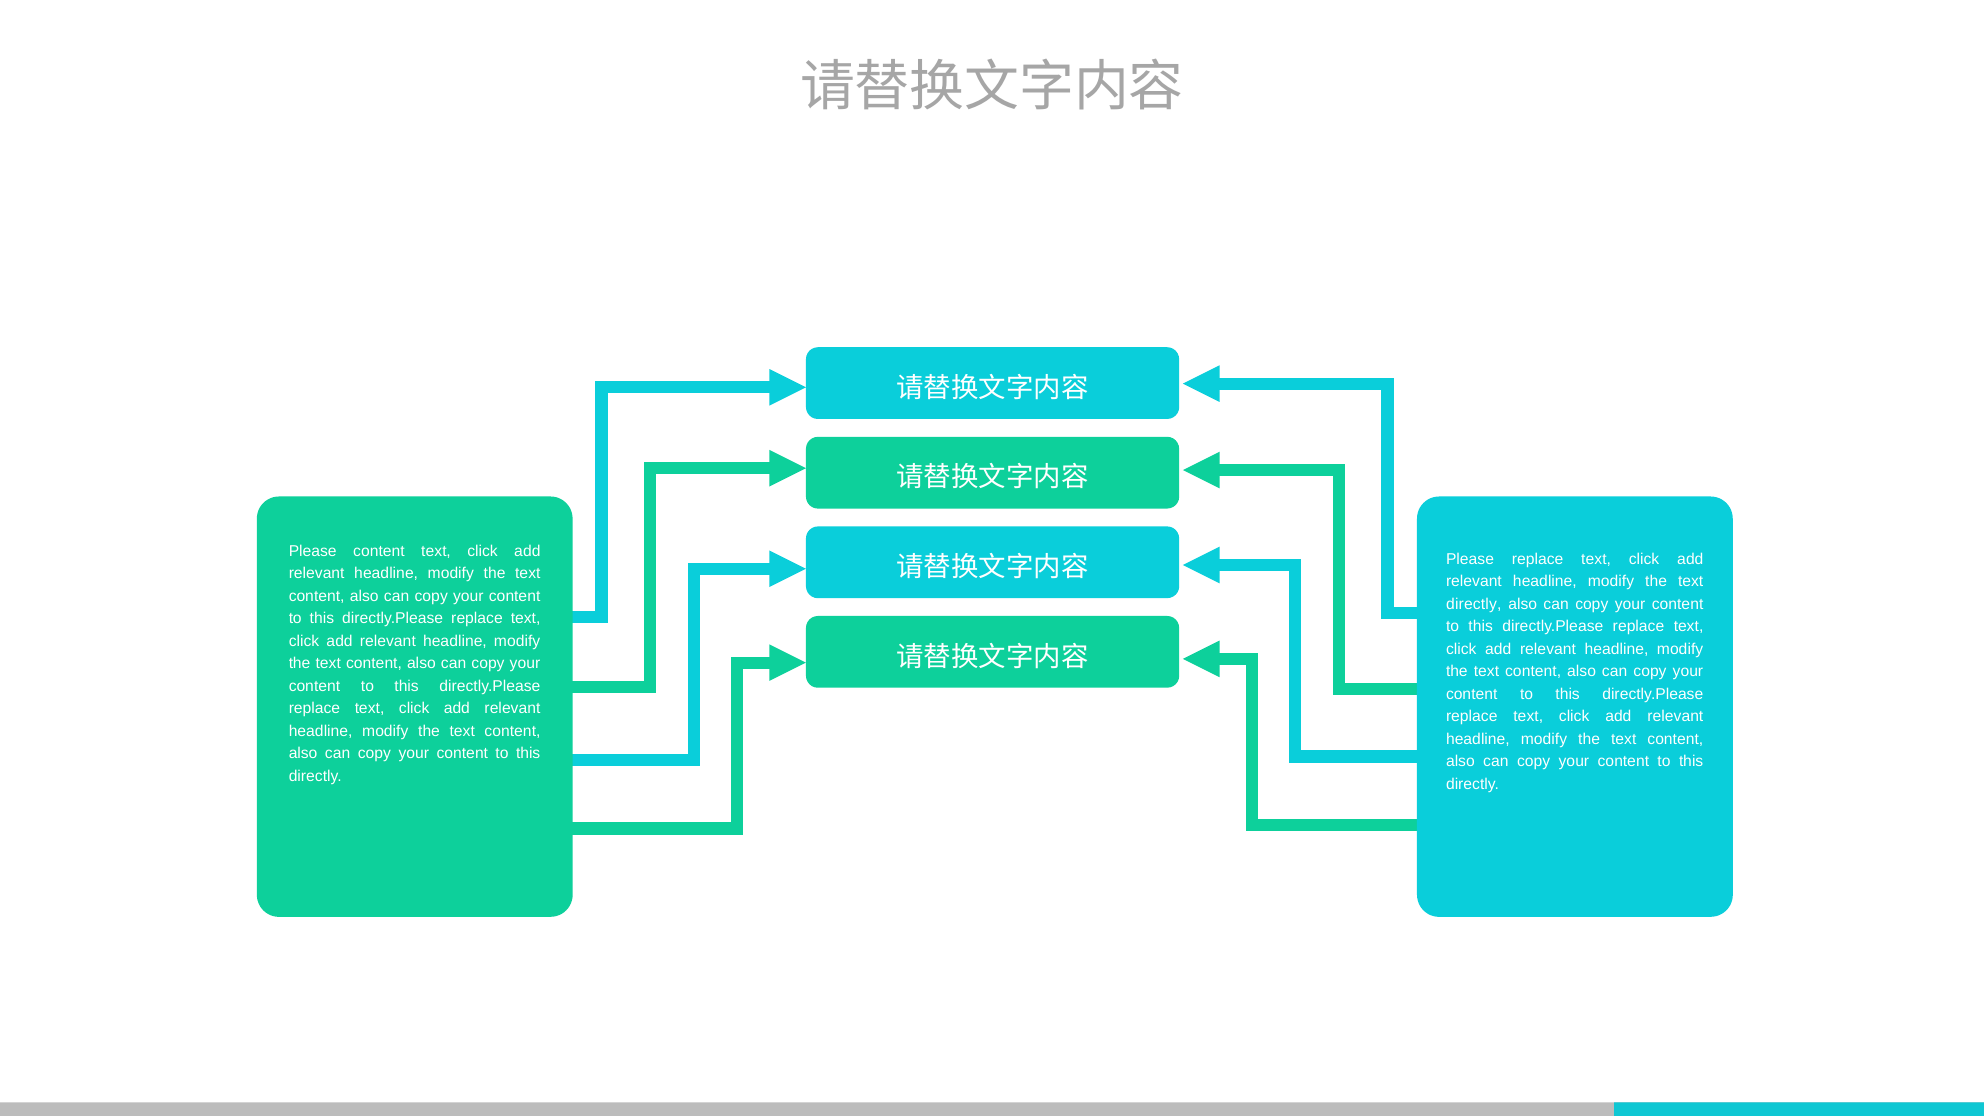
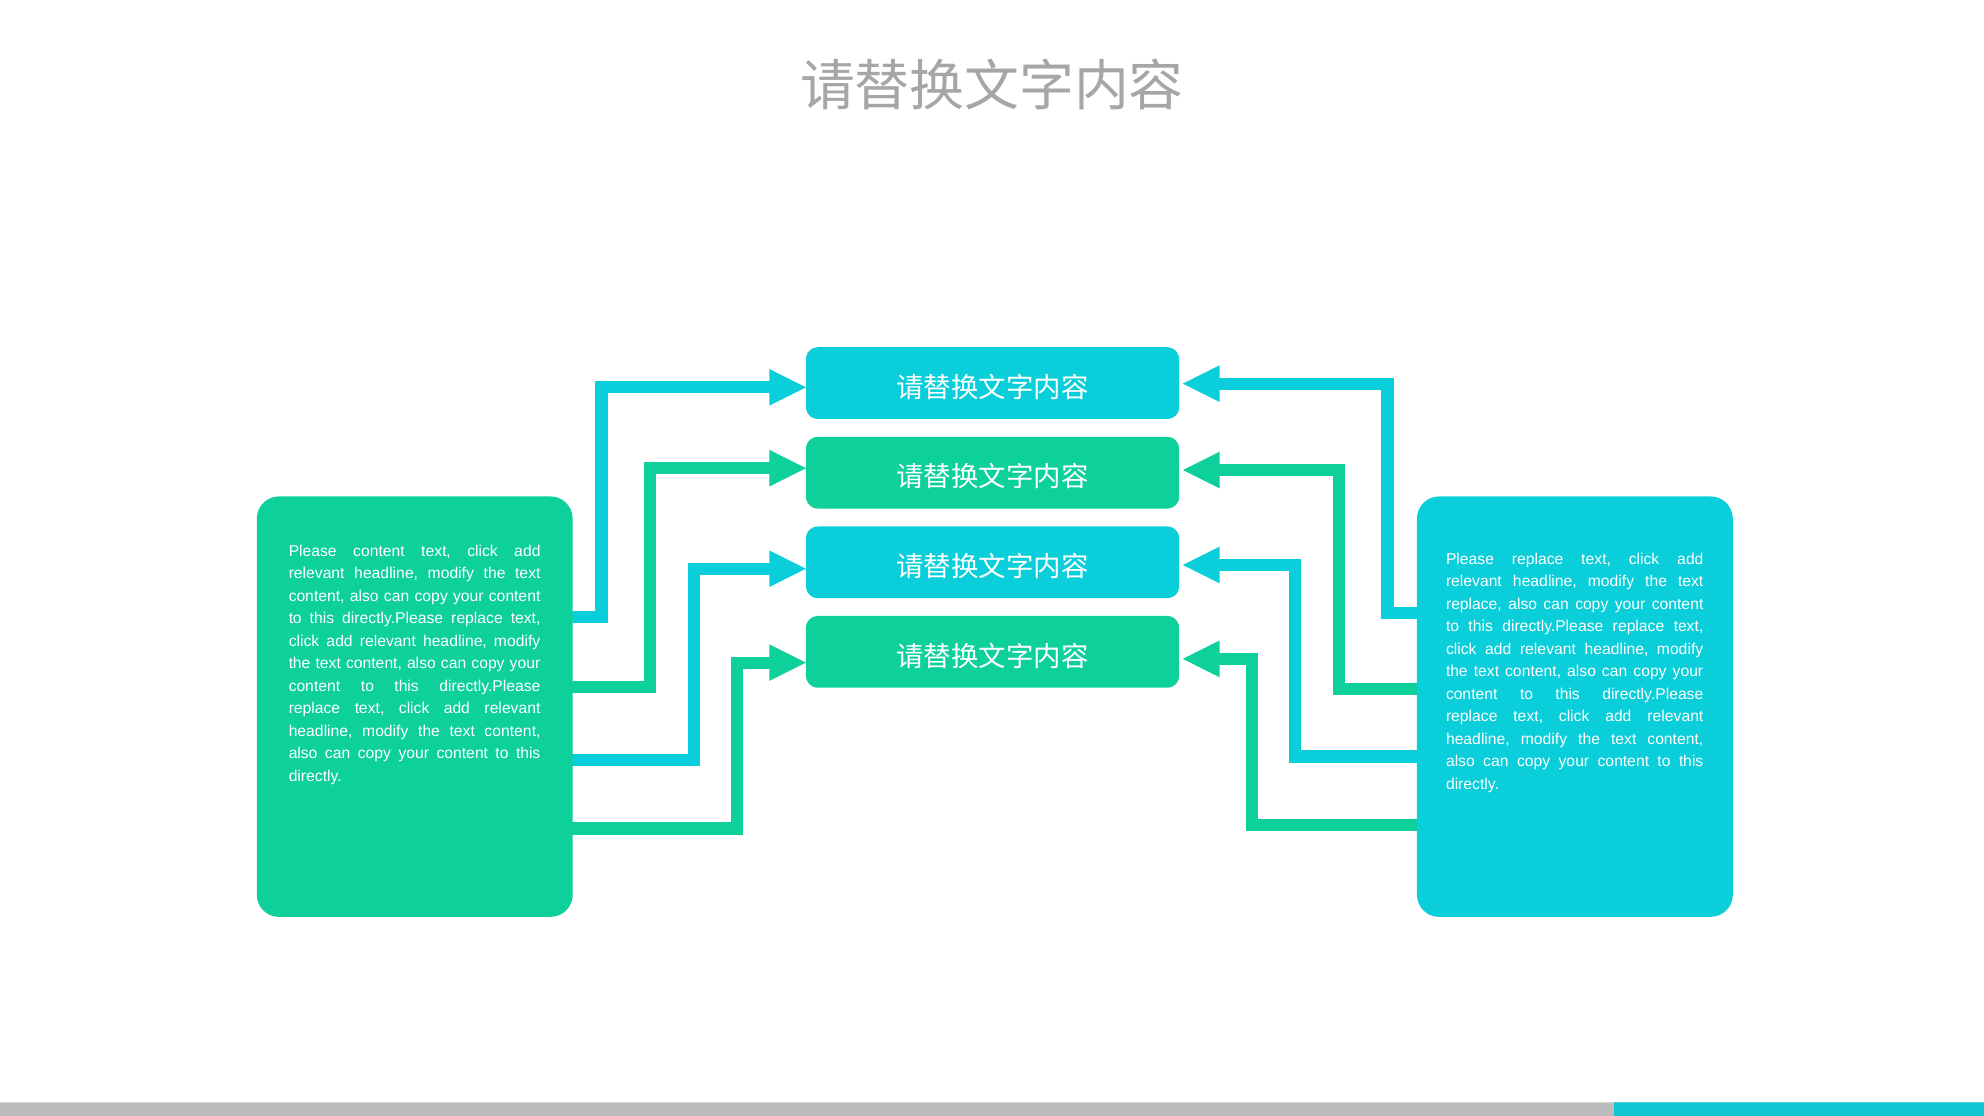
directly: directly -> replace (1474, 604)
